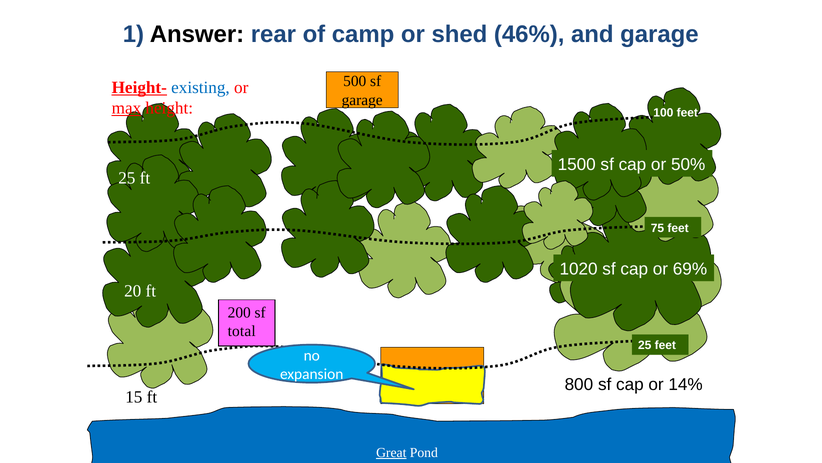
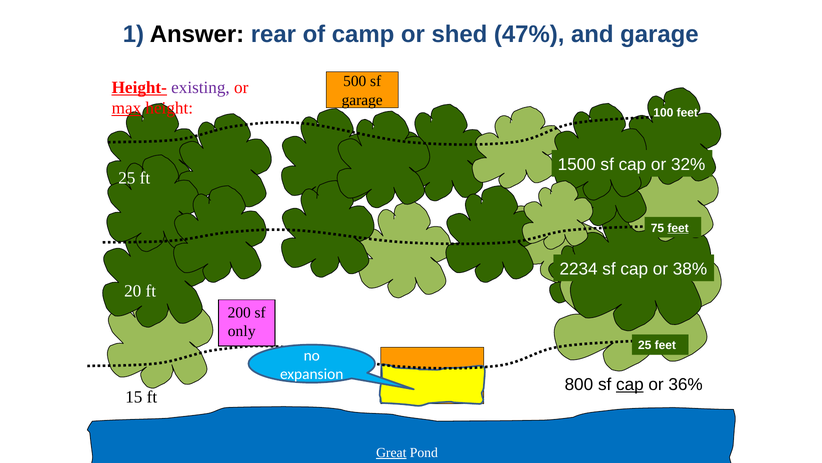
46%: 46% -> 47% (529, 34)
existing colour: blue -> purple (201, 87)
50%: 50% -> 32% (688, 164)
feet underline: none -> present (678, 228)
1020: 1020 -> 2234 (579, 269)
69%: 69% -> 38% (690, 269)
total: total -> only (242, 331)
cap underline: none -> present (630, 384)
14%: 14% -> 36% (686, 384)
